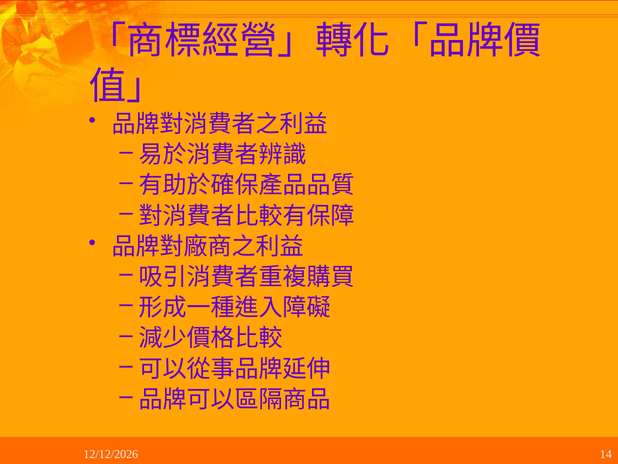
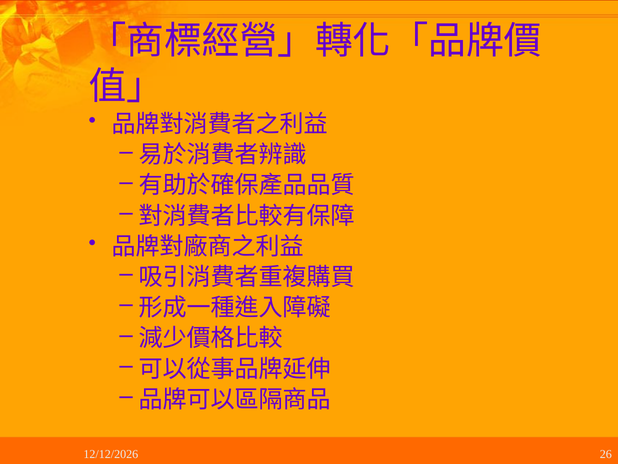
14: 14 -> 26 (606, 454)
